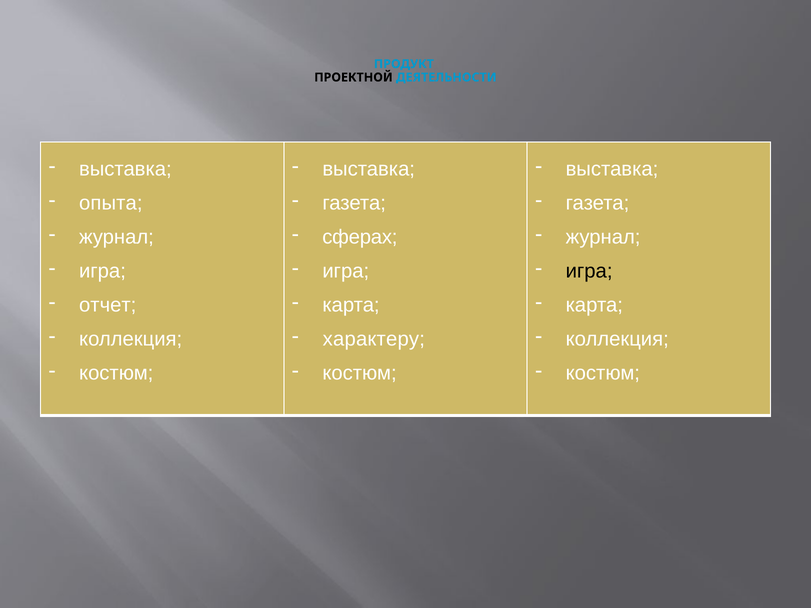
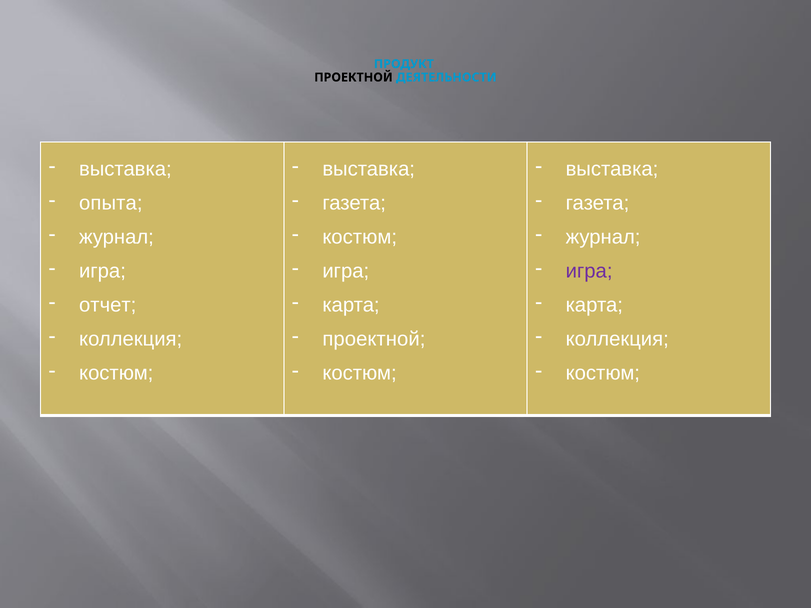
сферах: сферах -> костюм (360, 237)
игра colour: black -> purple (589, 271)
характеру: характеру -> проектной (374, 339)
